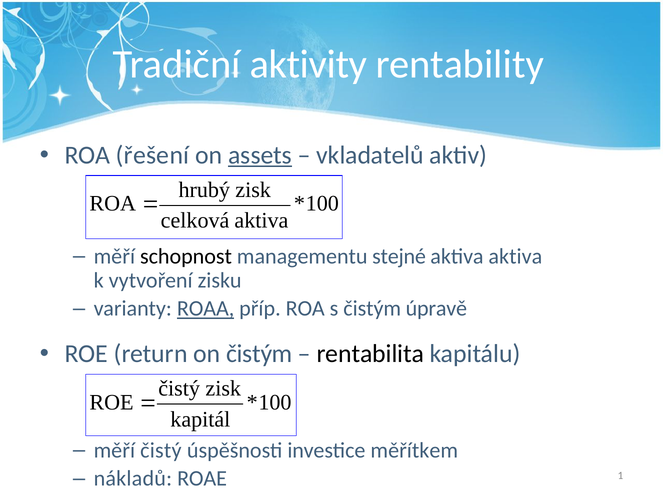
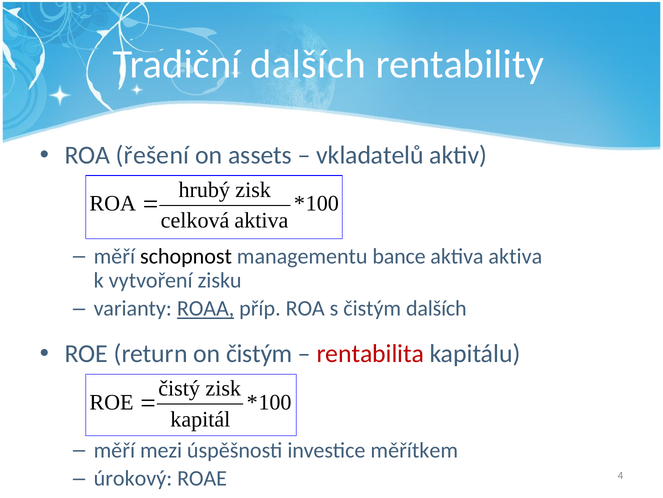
Tradiční aktivity: aktivity -> dalších (308, 64)
assets underline: present -> none (260, 155)
stejné: stejné -> bance (399, 256)
čistým úpravě: úpravě -> dalších (436, 308)
rentabilita colour: black -> red (370, 353)
měří čistý: čistý -> mezi (161, 450)
nákladů: nákladů -> úrokový (133, 478)
1: 1 -> 4 (620, 475)
